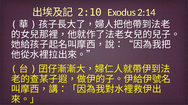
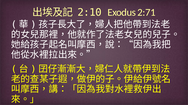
2:14: 2:14 -> 2:71 (146, 13)
